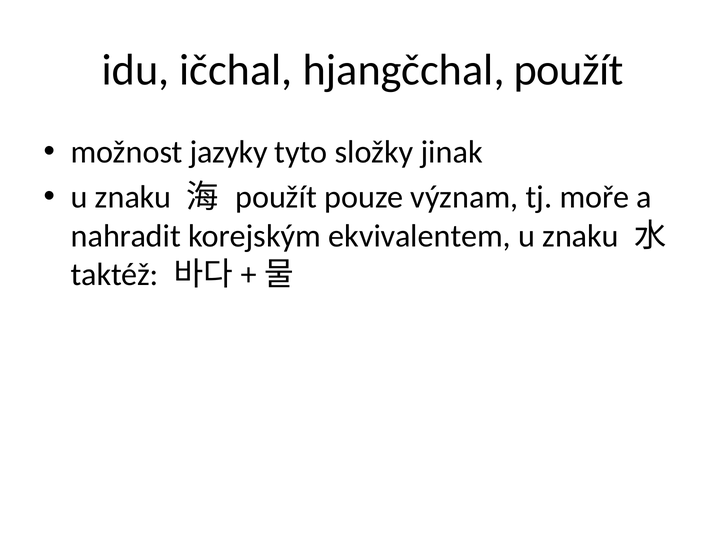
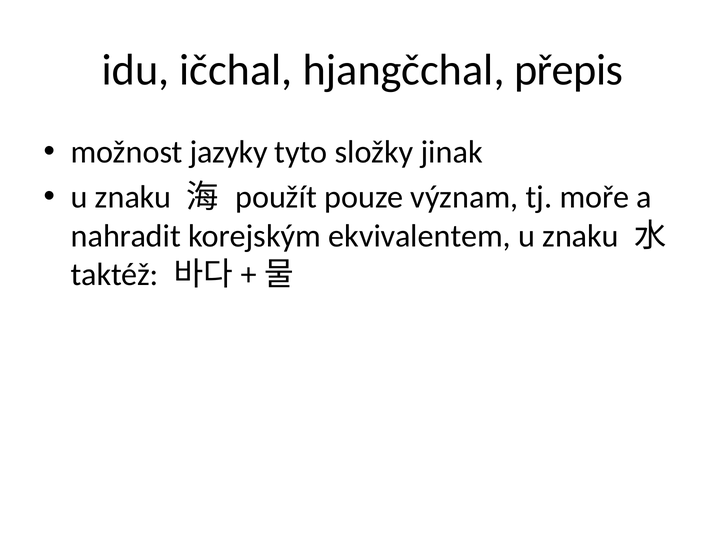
hjangčchal použít: použít -> přepis (569, 70)
